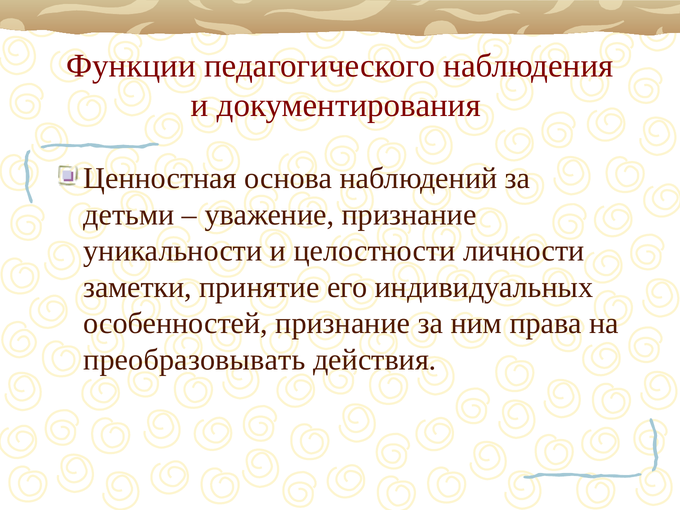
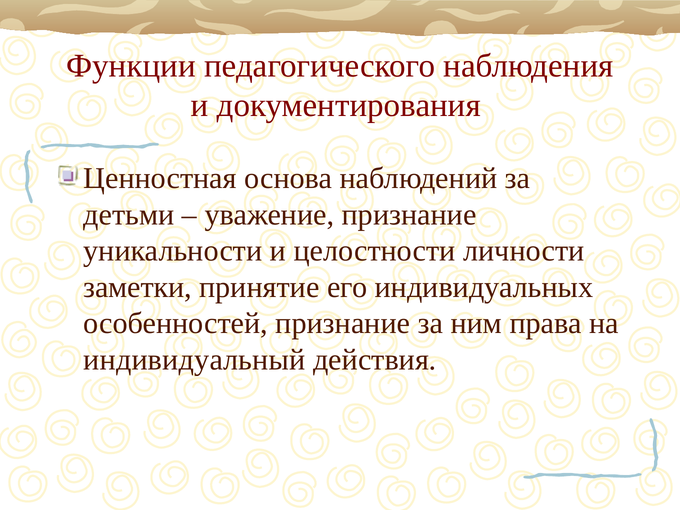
преобразовывать: преобразовывать -> индивидуальный (194, 360)
